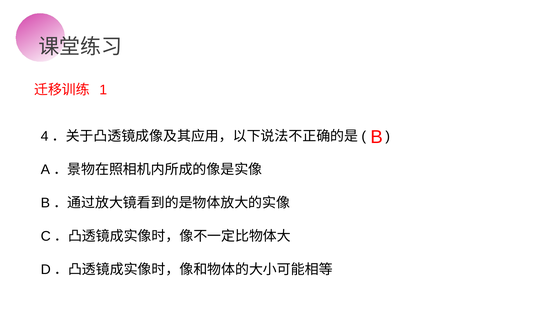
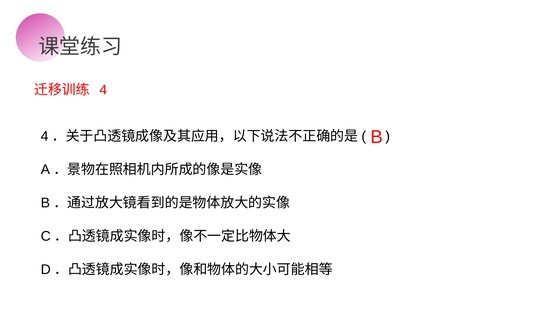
1: 1 -> 4 (103, 90)
